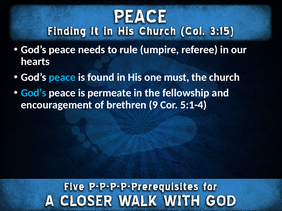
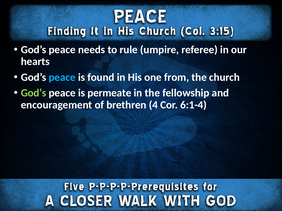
must: must -> from (177, 77)
God’s colour: light blue -> light green (34, 93)
9: 9 -> 4 (153, 105)
5:1-4: 5:1-4 -> 6:1-4 (194, 105)
